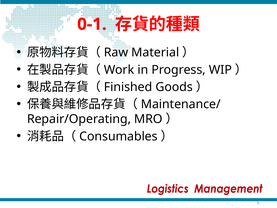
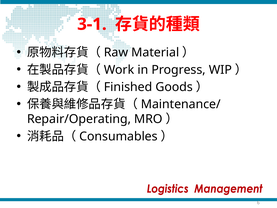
0-1: 0-1 -> 3-1 (92, 24)
